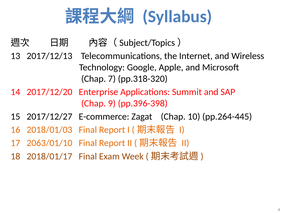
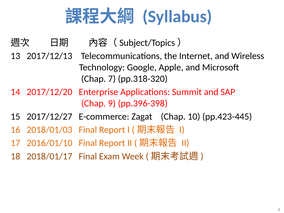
pp.264-445: pp.264-445 -> pp.423-445 (227, 117)
2063/01/10: 2063/01/10 -> 2016/01/10 (49, 143)
